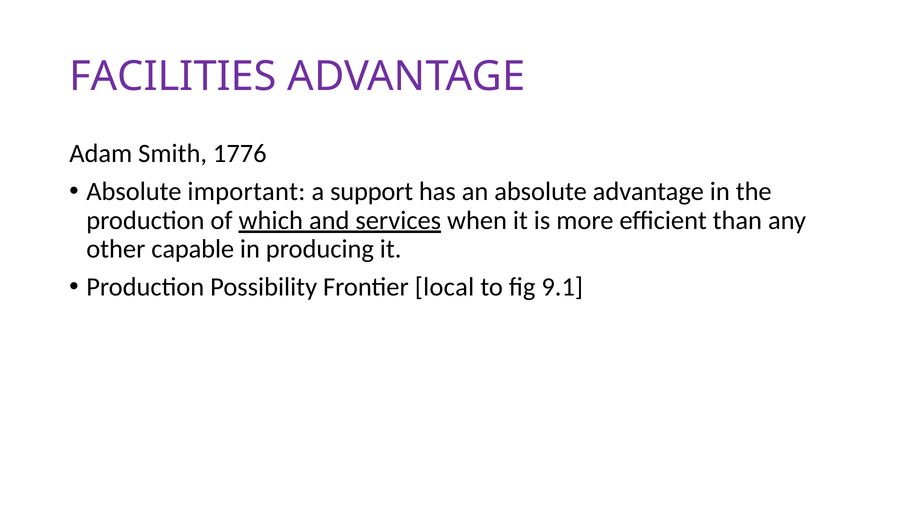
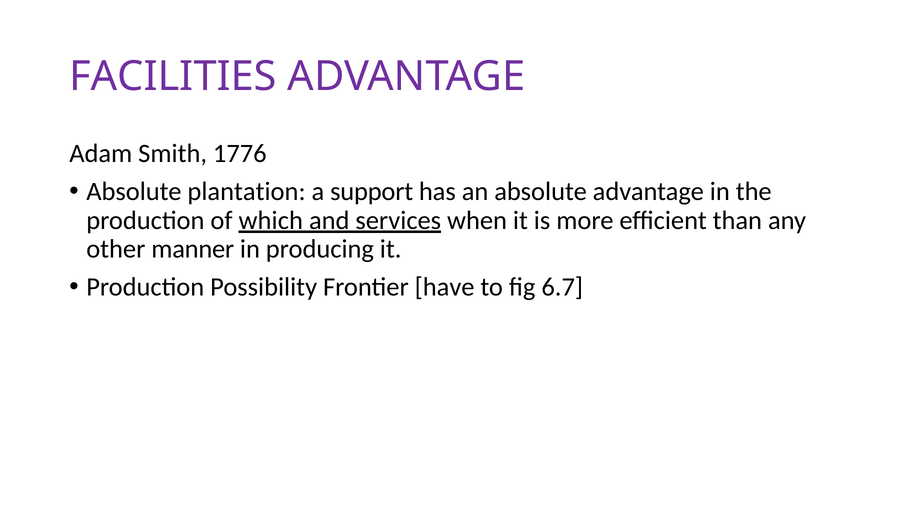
important: important -> plantation (247, 192)
capable: capable -> manner (193, 249)
local: local -> have (445, 287)
9.1: 9.1 -> 6.7 (562, 287)
